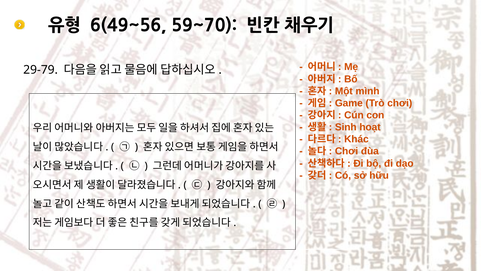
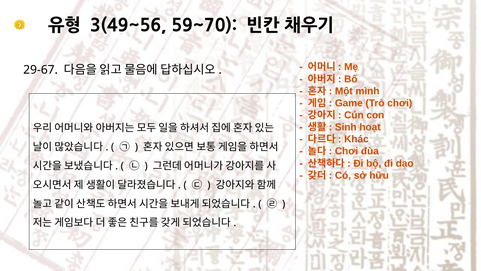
6(49~56: 6(49~56 -> 3(49~56 (128, 26)
29-79: 29-79 -> 29-67 (41, 70)
